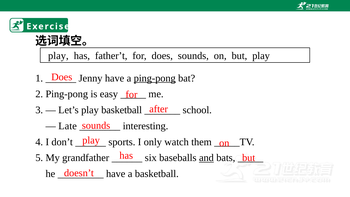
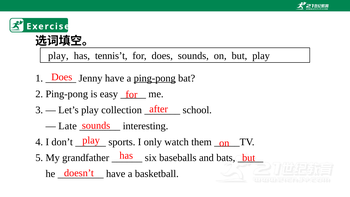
father’t: father’t -> tennis’t (111, 56)
play basketball: basketball -> collection (122, 110)
and underline: present -> none (206, 158)
